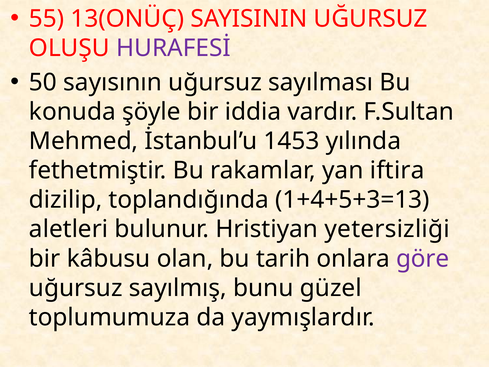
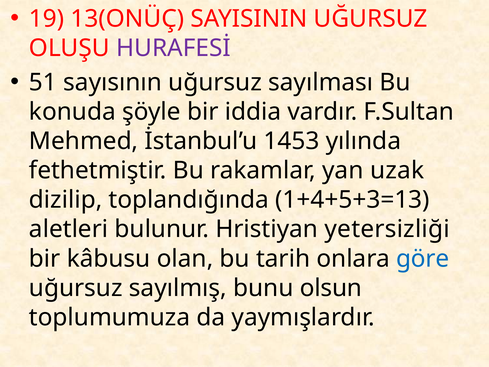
55: 55 -> 19 (47, 19)
50: 50 -> 51 (43, 82)
iftira: iftira -> uzak (397, 170)
göre colour: purple -> blue (423, 258)
güzel: güzel -> olsun (331, 288)
